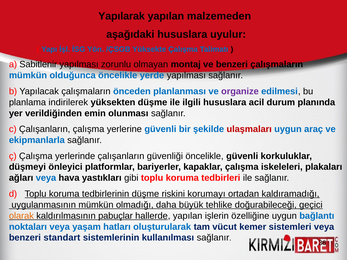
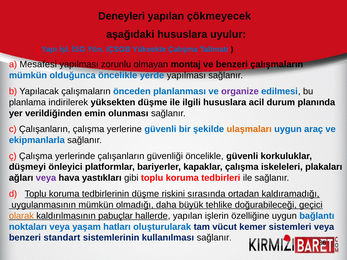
Yapılarak: Yapılarak -> Deneyleri (122, 16)
malzemeden: malzemeden -> çökmeyecek (219, 16)
Sabitlenir: Sabitlenir -> Mesafesi (38, 64)
ulaşmaları colour: red -> orange (249, 129)
veya colour: blue -> purple (46, 178)
korumayı: korumayı -> sırasında (206, 194)
